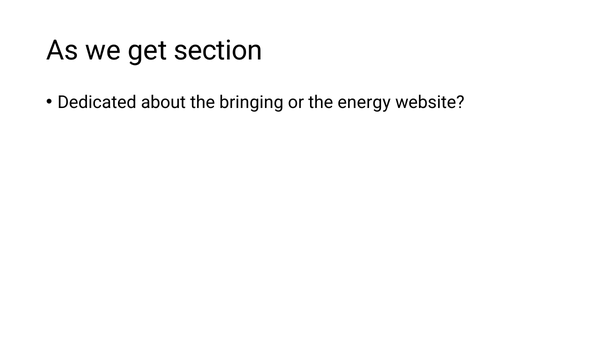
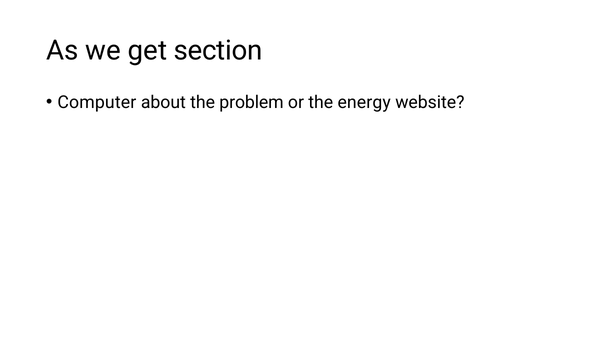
Dedicated: Dedicated -> Computer (97, 102)
bringing: bringing -> problem (252, 102)
